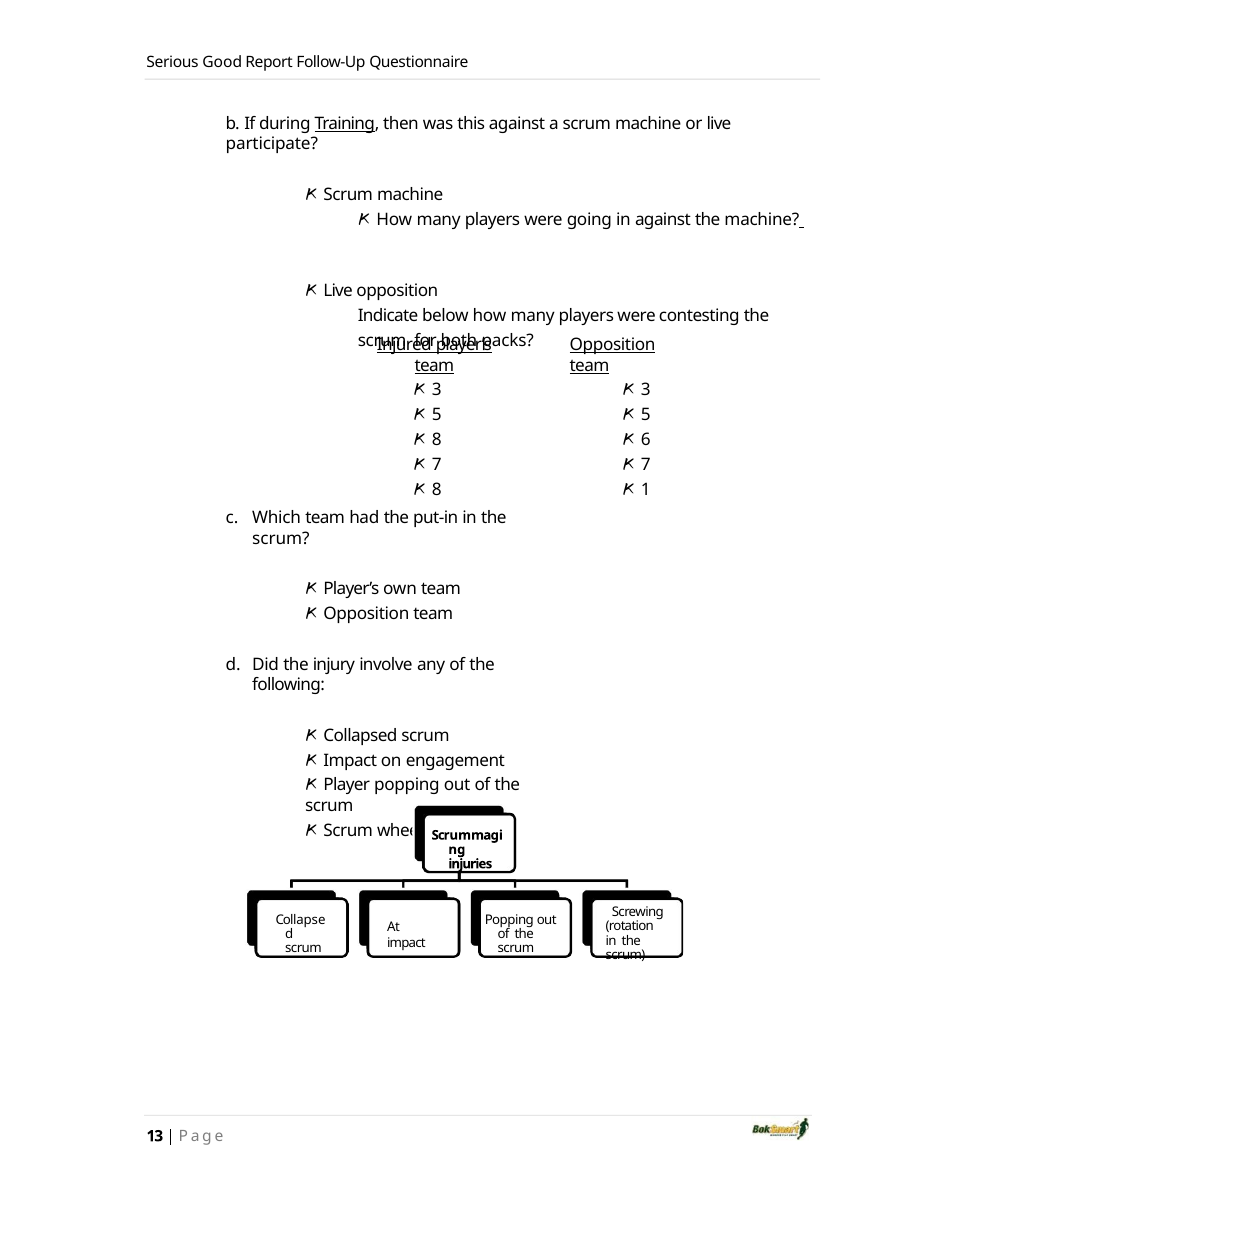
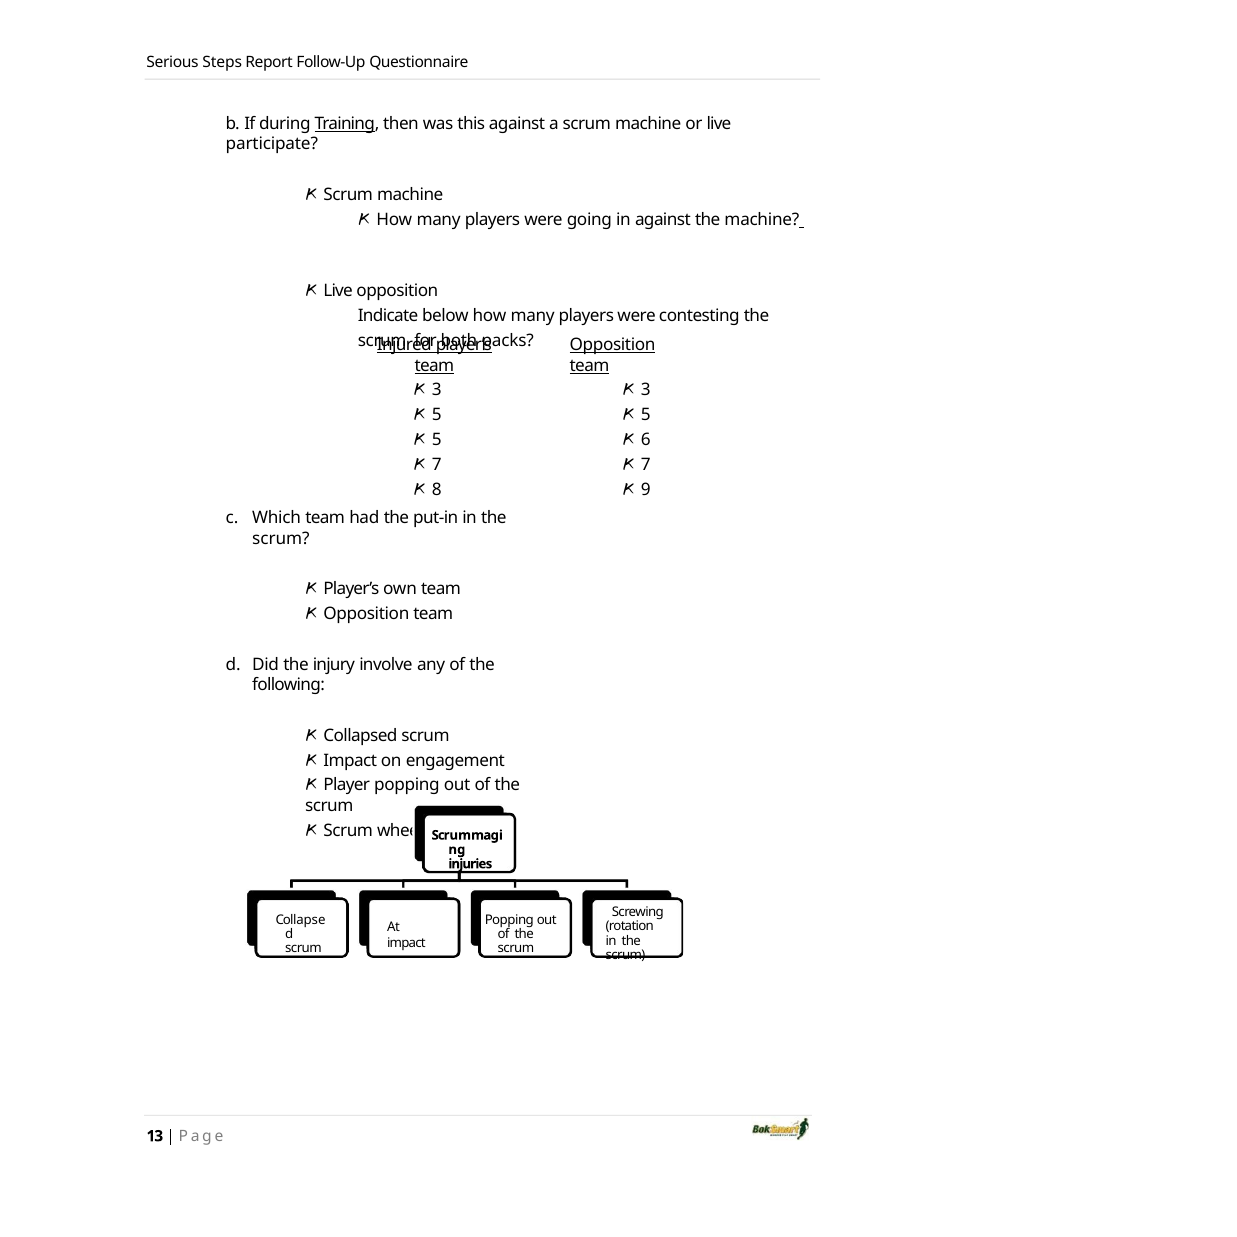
Good: Good -> Steps (222, 62)
8: 8 -> 5 (437, 440)
1: 1 -> 9 (646, 489)
